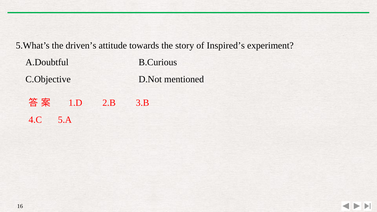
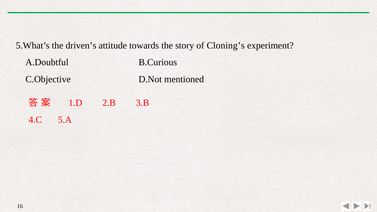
Inspired’s: Inspired’s -> Cloning’s (226, 46)
